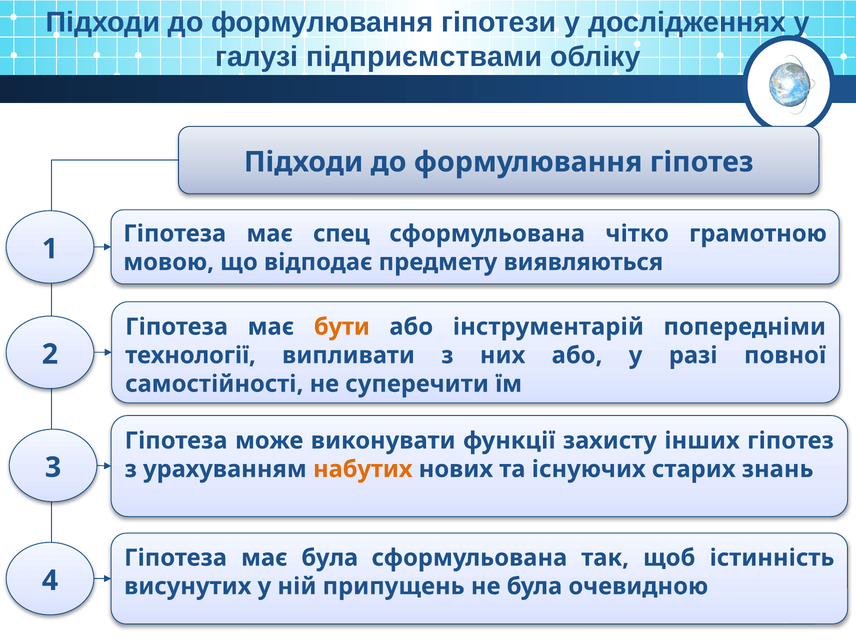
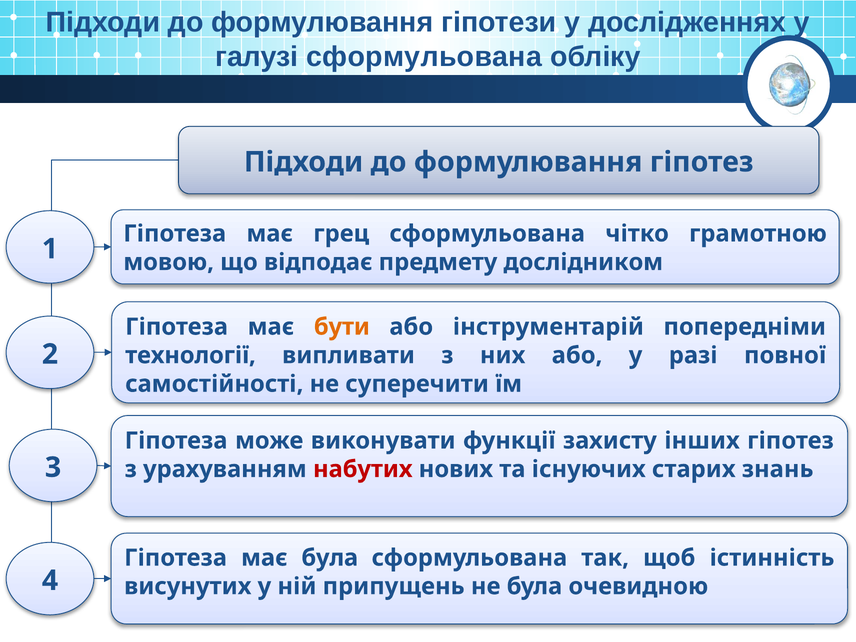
галузі підприємствами: підприємствами -> сформульована (424, 57)
спец: спец -> грец (341, 234)
виявляються: виявляються -> дослідником (583, 262)
набутих colour: orange -> red (363, 469)
